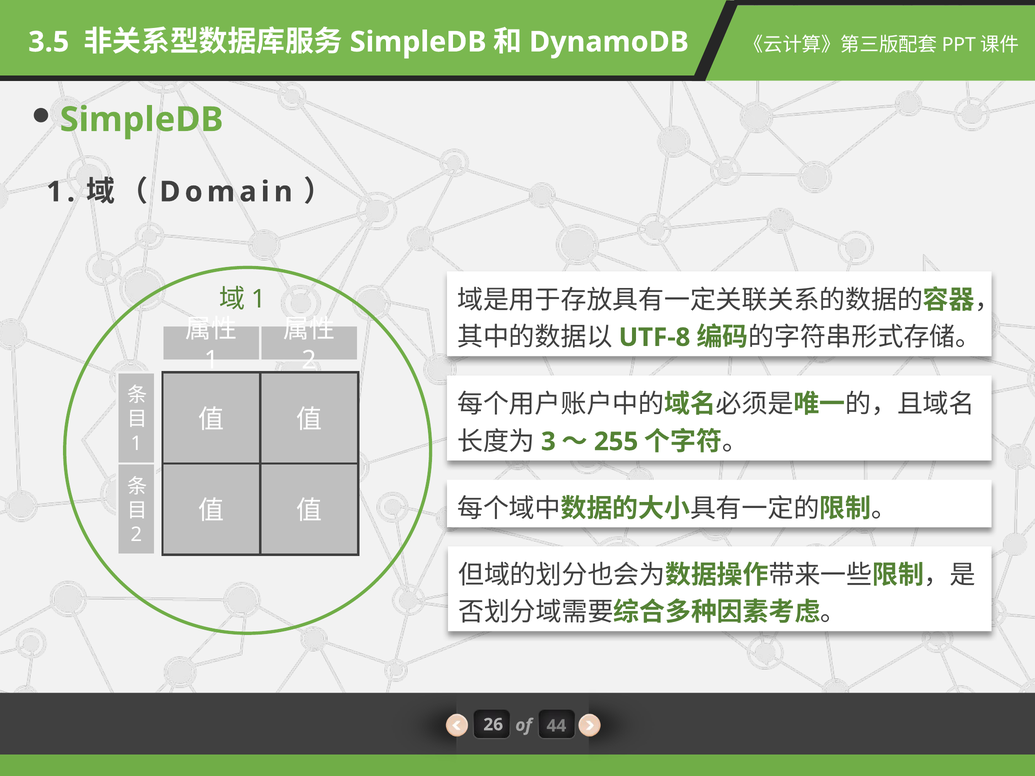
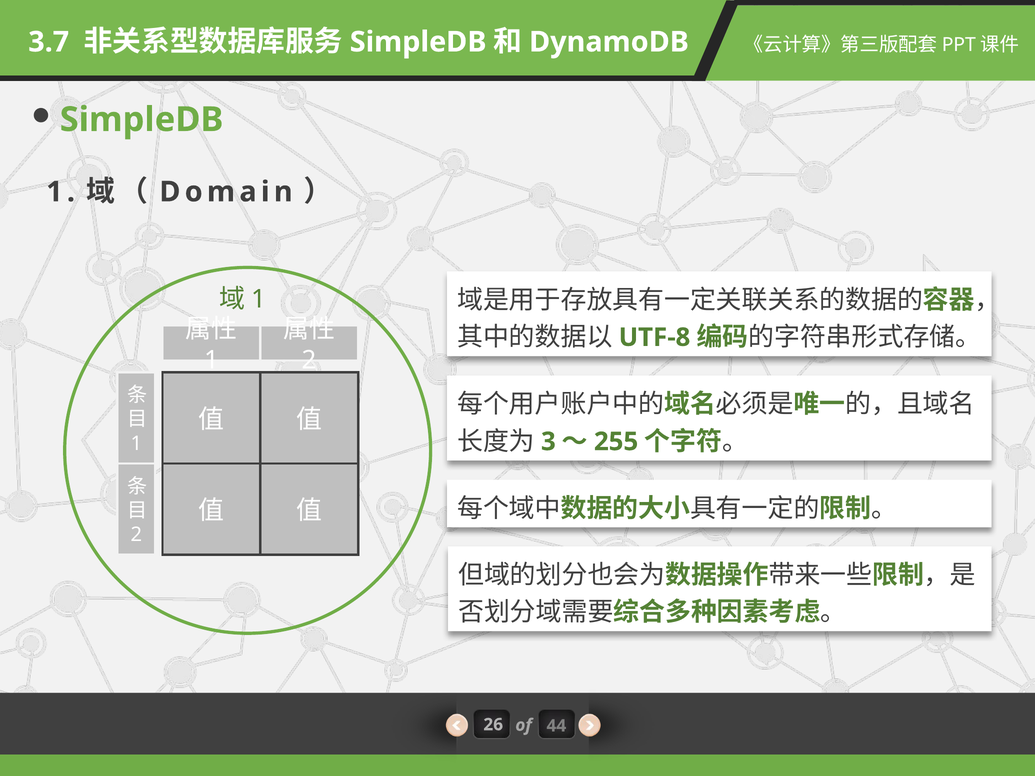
3.5: 3.5 -> 3.7 (49, 42)
